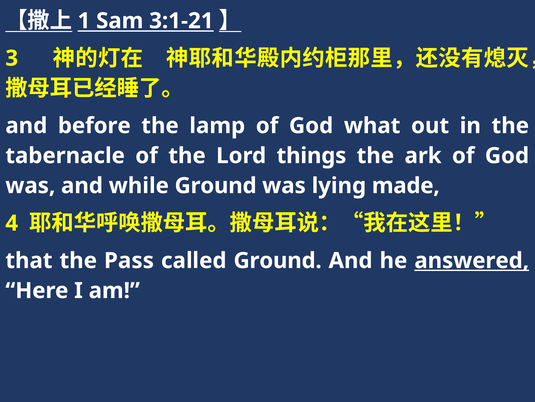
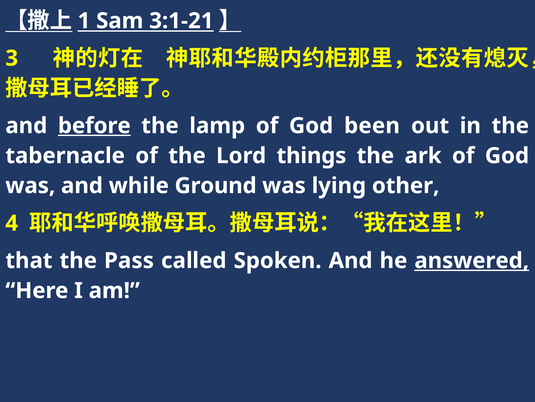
before underline: none -> present (94, 126)
what: what -> been (372, 126)
made: made -> other (406, 185)
called Ground: Ground -> Spoken (278, 260)
